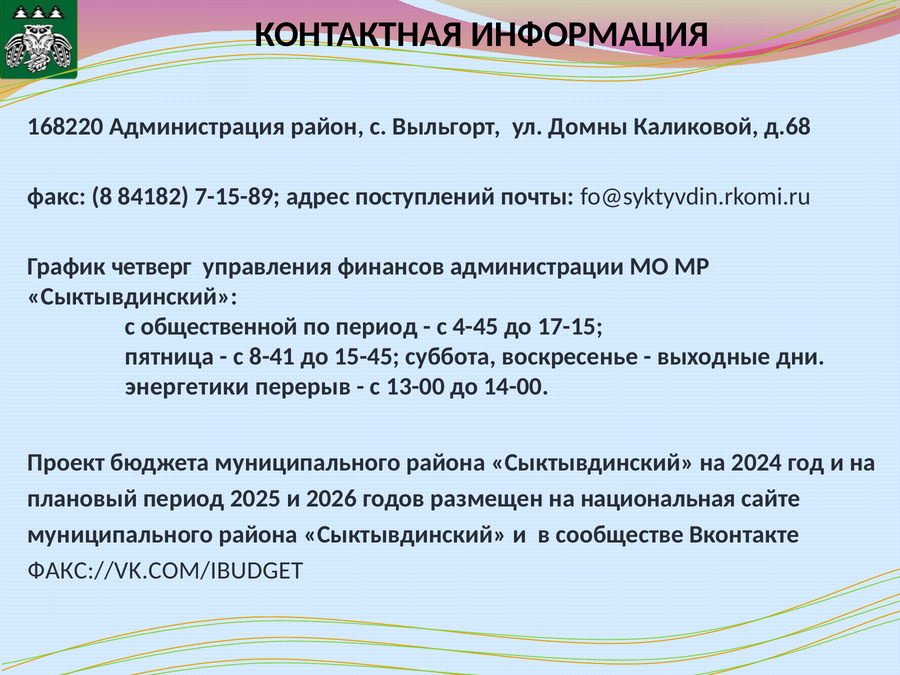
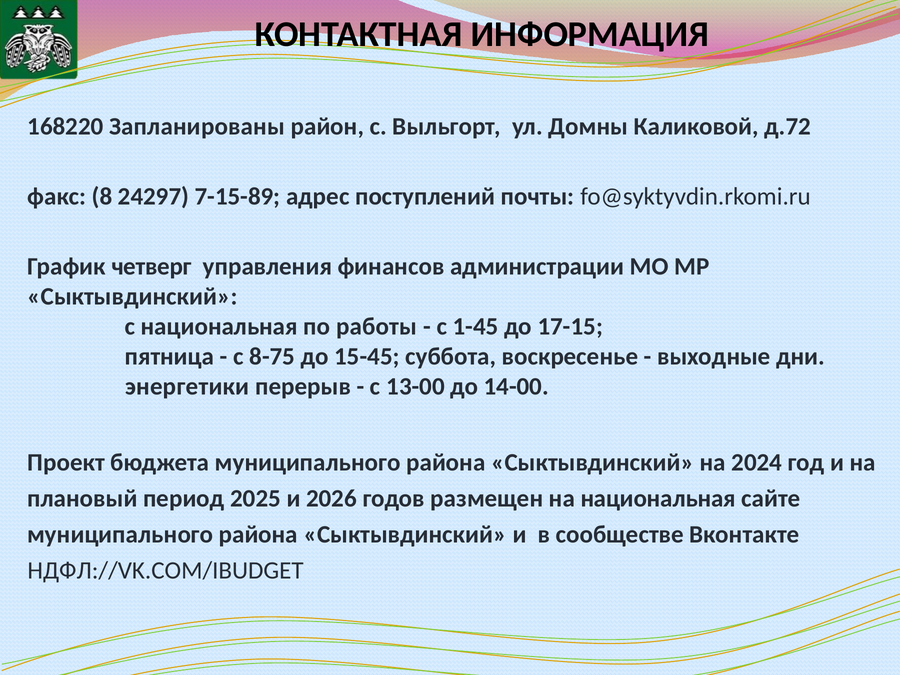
Администрация: Администрация -> Запланированы (197, 126)
д.68: д.68 -> д.72 (788, 126)
84182: 84182 -> 24297 (153, 197)
с общественной: общественной -> национальная (219, 327)
по период: период -> работы (377, 327)
4-45: 4-45 -> 1-45 (476, 327)
8-41: 8-41 -> 8-75 (272, 357)
ФАКС://VK.COM/IBUDGET: ФАКС://VK.COM/IBUDGET -> НДФЛ://VK.COM/IBUDGET (166, 571)
